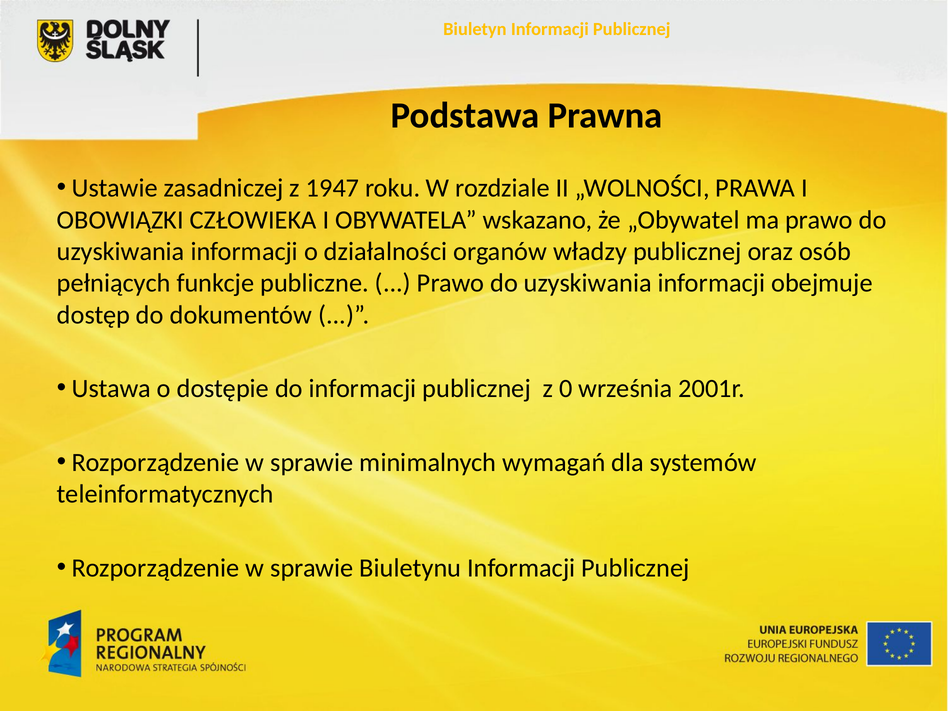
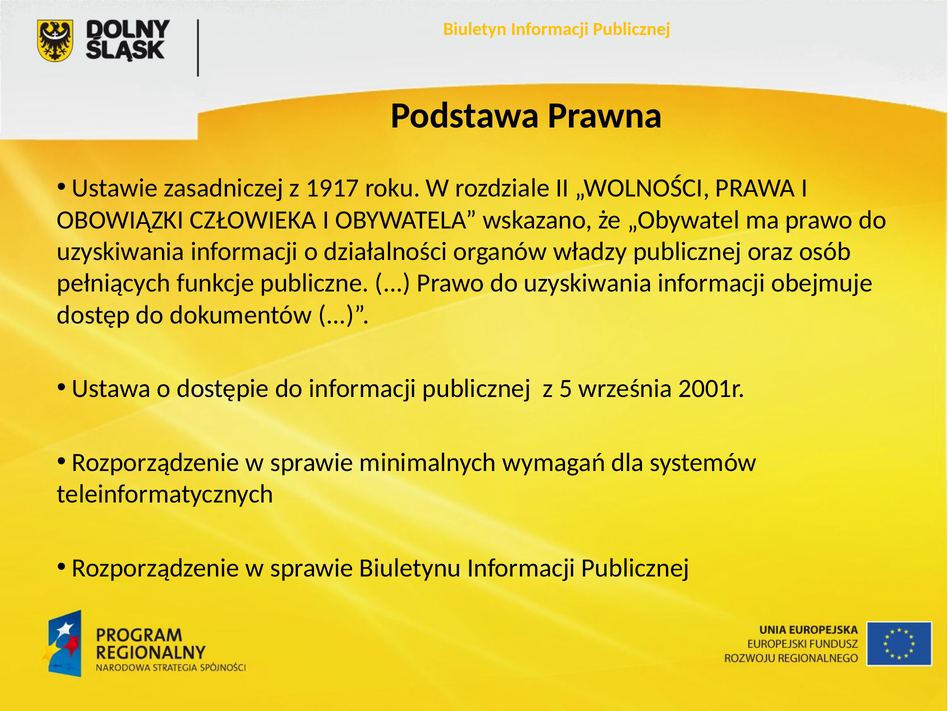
1947: 1947 -> 1917 (332, 188)
0: 0 -> 5 (566, 389)
